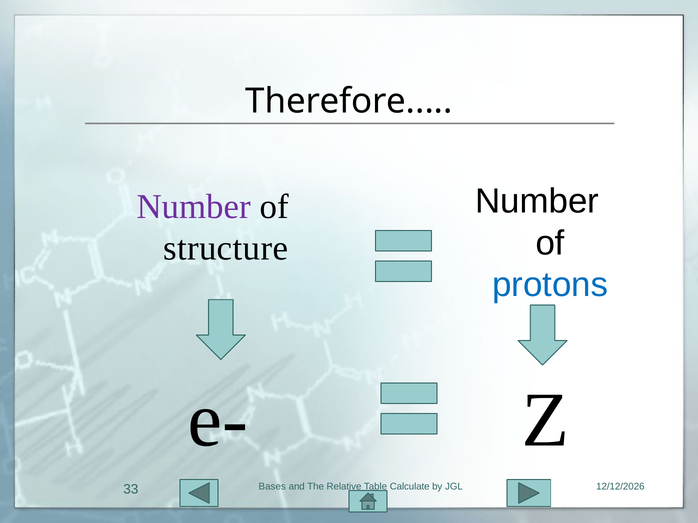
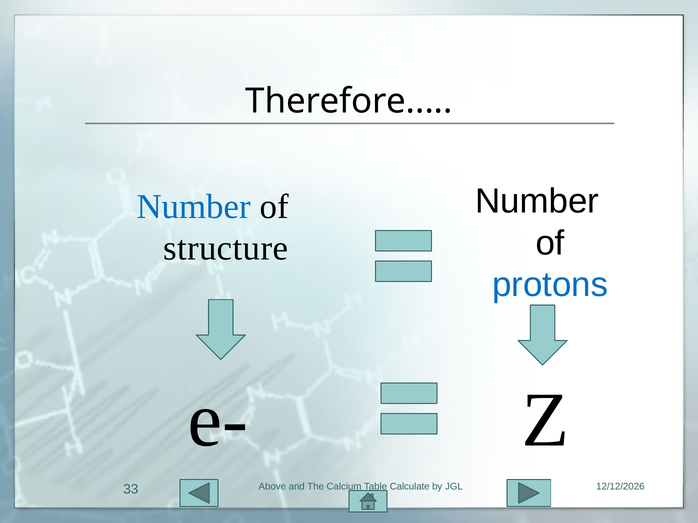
Number colour: purple -> blue (194, 207)
Bases: Bases -> Above (272, 487)
Relative: Relative -> Calcium (344, 487)
